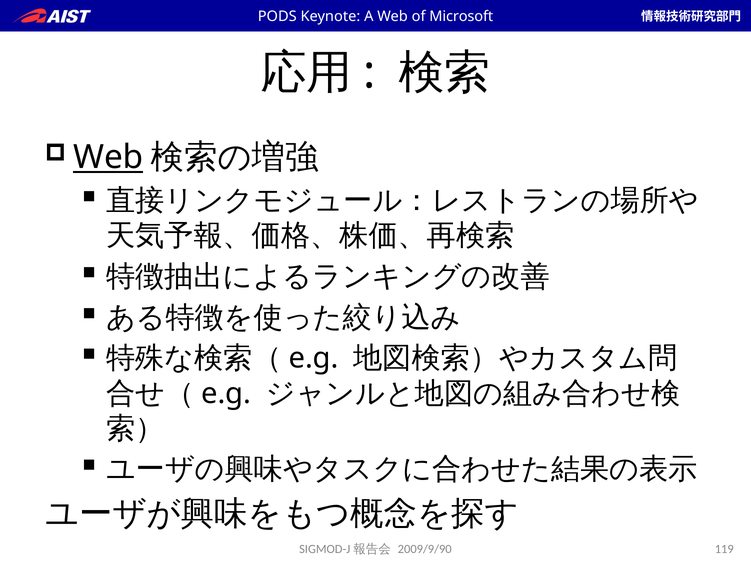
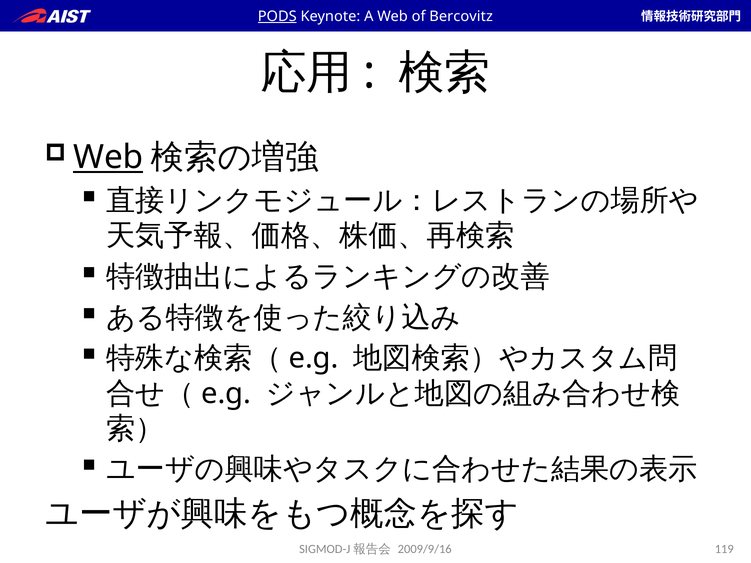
PODS underline: none -> present (277, 16)
Microsoft: Microsoft -> Bercovitz (461, 16)
2009/9/90: 2009/9/90 -> 2009/9/16 (425, 549)
